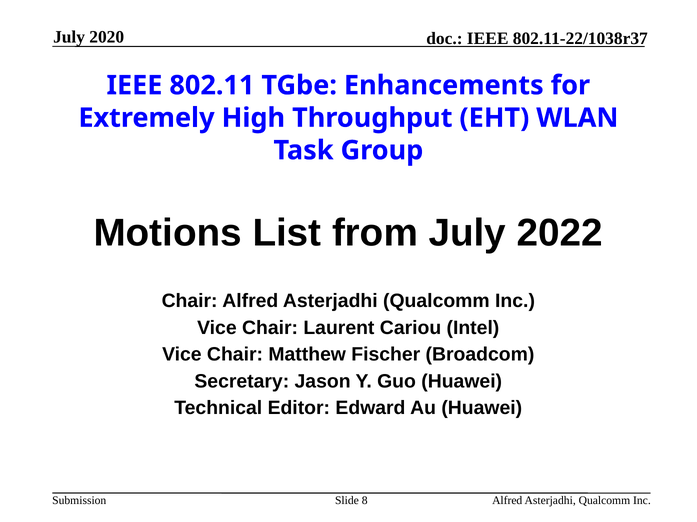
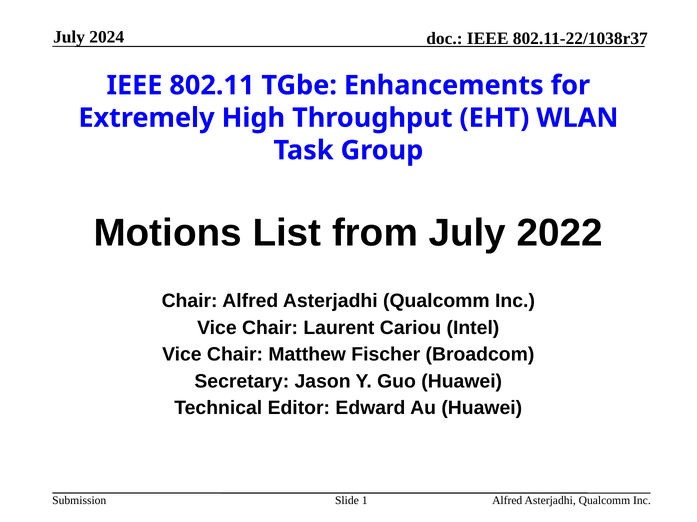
2020: 2020 -> 2024 (107, 37)
8: 8 -> 1 (365, 501)
